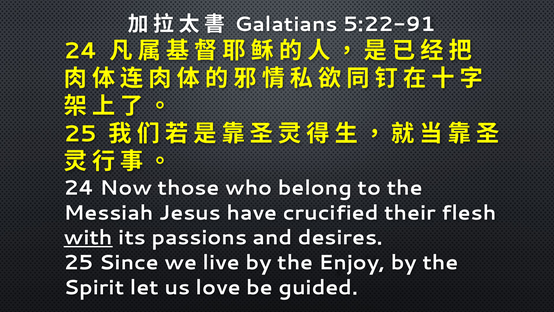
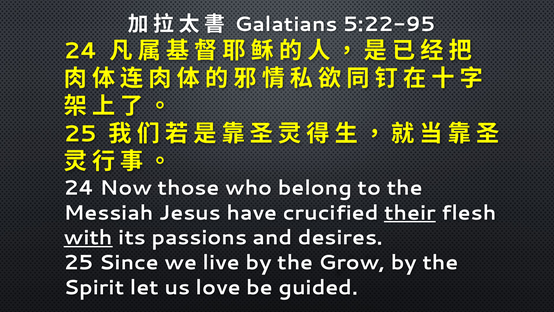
5:22-91: 5:22-91 -> 5:22-95 (389, 24)
their underline: none -> present (410, 213)
Enjoy: Enjoy -> Grow (352, 262)
